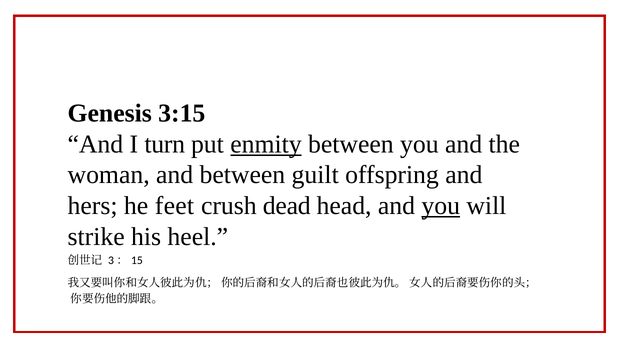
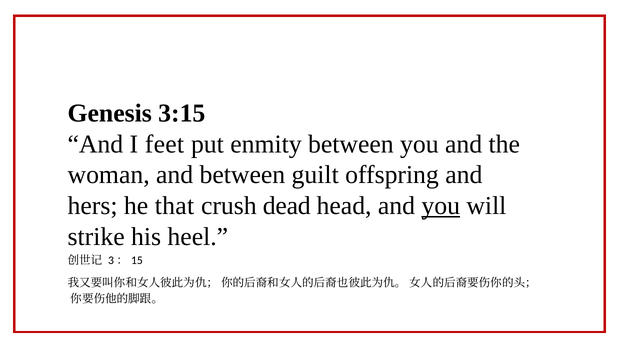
turn: turn -> feet (164, 144)
enmity underline: present -> none (266, 144)
feet: feet -> that (174, 206)
